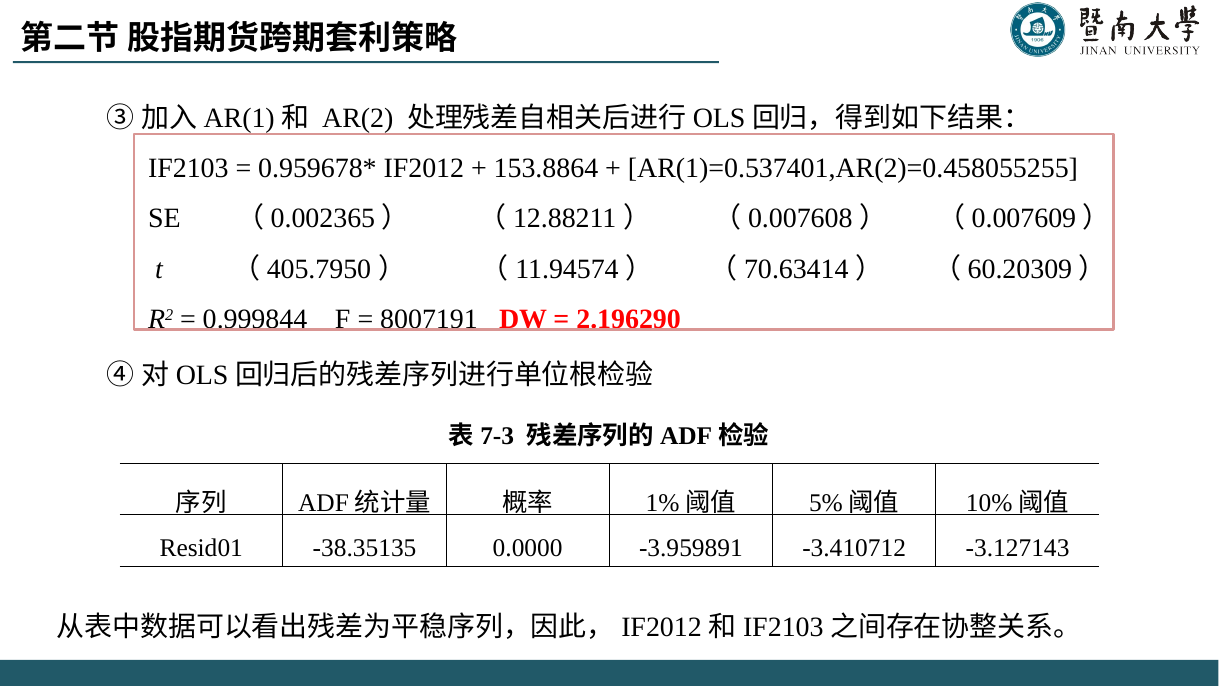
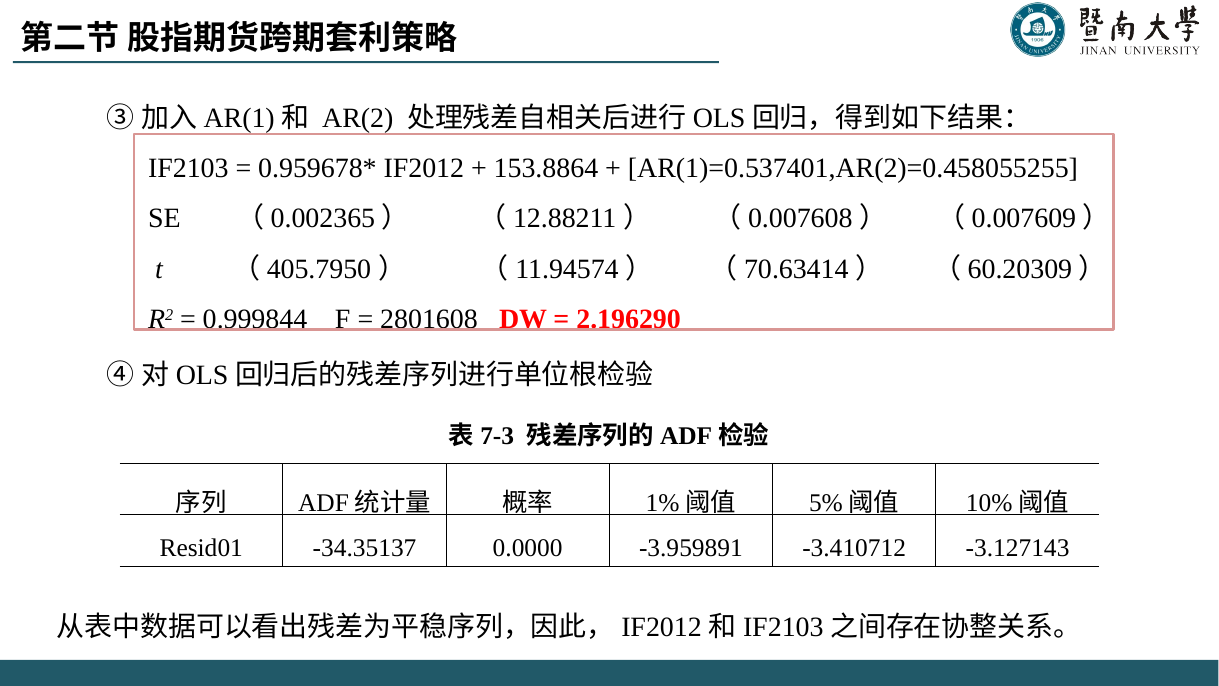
8007191: 8007191 -> 2801608 (429, 319)
-38.35135: -38.35135 -> -34.35137 (365, 548)
